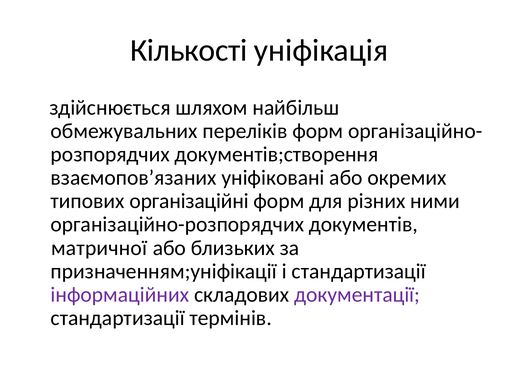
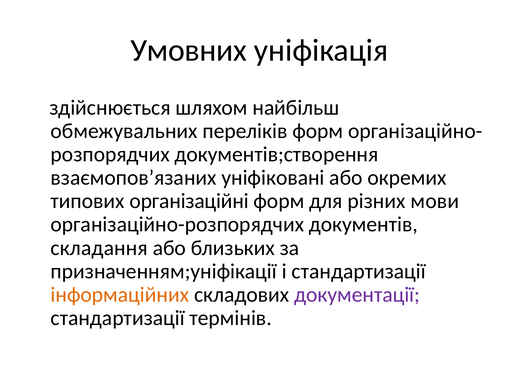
Кількості: Кількості -> Умовних (189, 50)
ними: ними -> мови (435, 201)
матричної: матричної -> складання (99, 248)
інформаційних colour: purple -> orange (120, 295)
